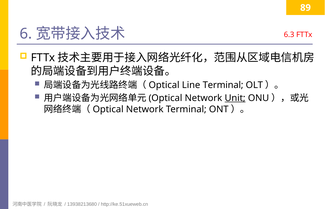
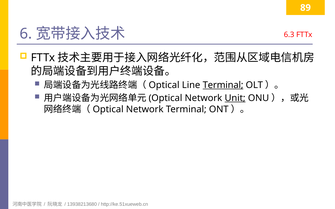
Terminal underline: none -> present (223, 85)
